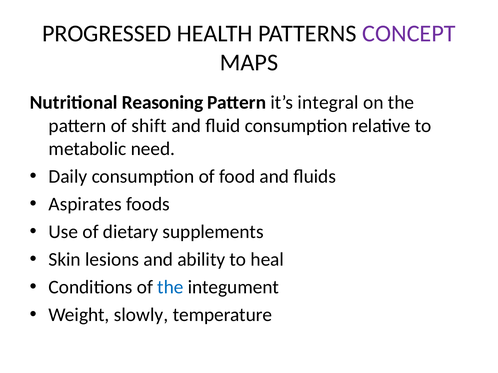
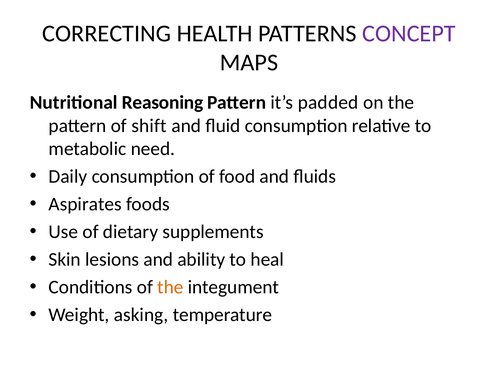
PROGRESSED: PROGRESSED -> CORRECTING (107, 34)
integral: integral -> padded (328, 103)
the colour: blue -> orange (170, 288)
slowly: slowly -> asking (141, 315)
